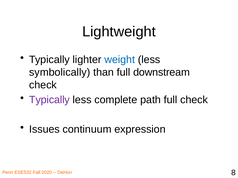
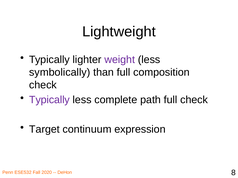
weight colour: blue -> purple (120, 60)
downstream: downstream -> composition (161, 73)
Issues: Issues -> Target (44, 130)
